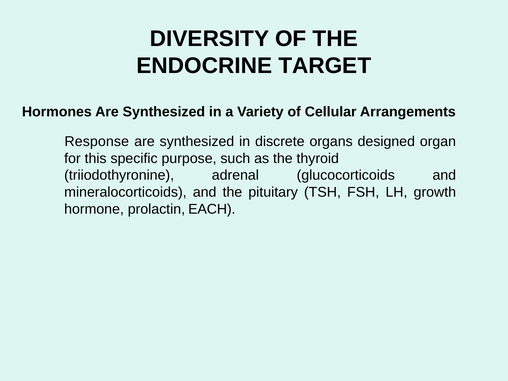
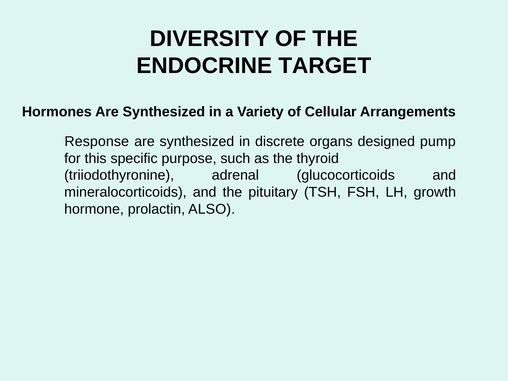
organ: organ -> pump (438, 141)
EACH: EACH -> ALSO (212, 209)
